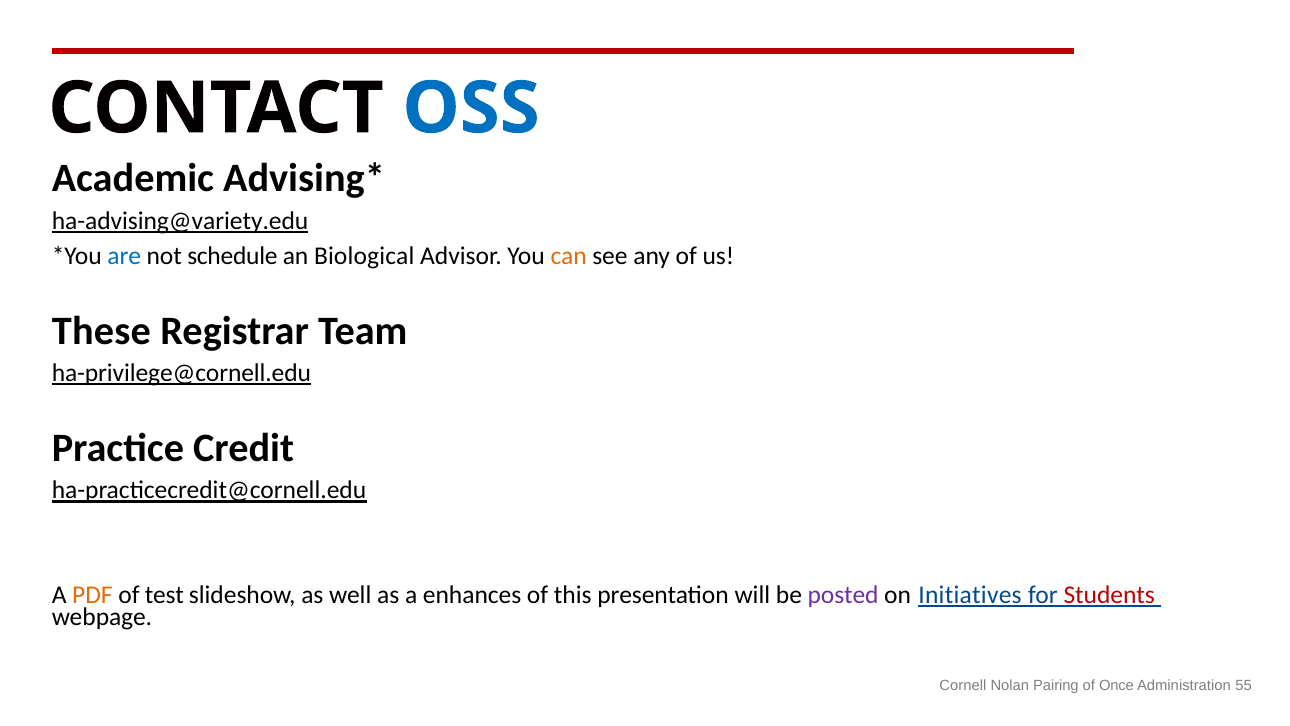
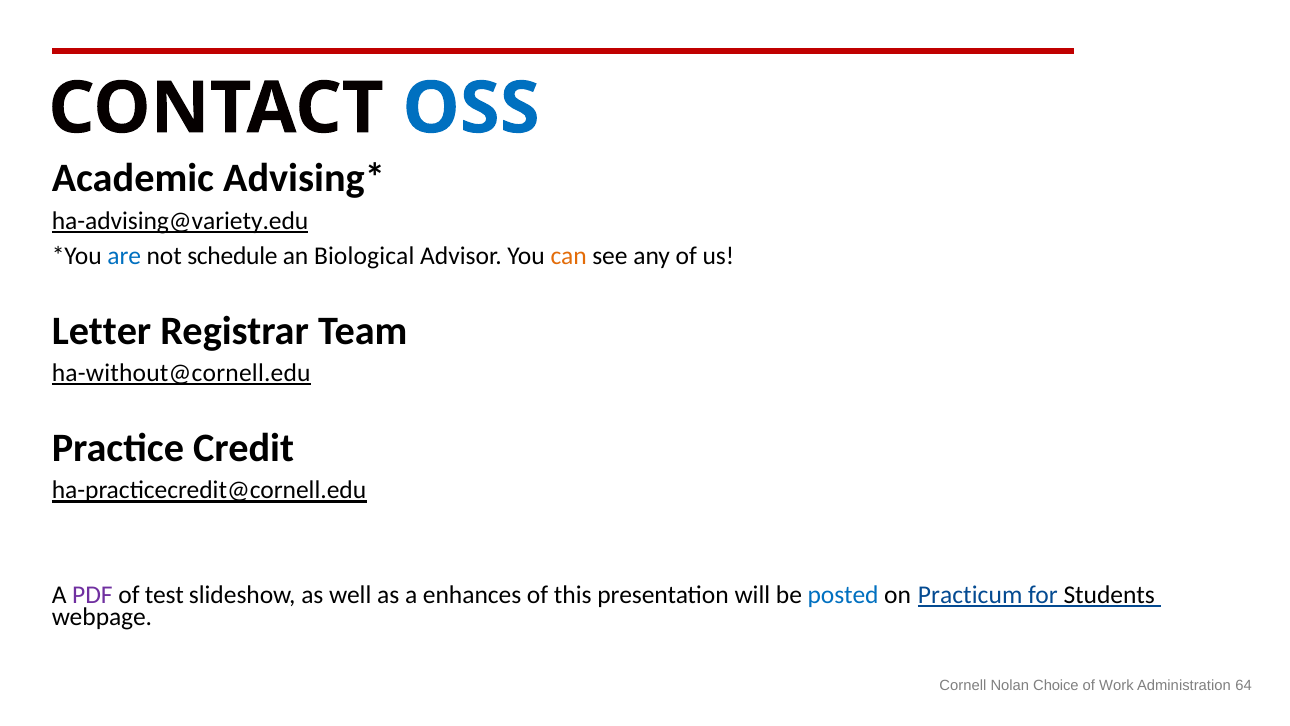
These: These -> Letter (102, 331)
ha-privilege@cornell.edu: ha-privilege@cornell.edu -> ha-without@cornell.edu (181, 373)
PDF colour: orange -> purple (92, 595)
posted colour: purple -> blue (843, 595)
Initiatives: Initiatives -> Practicum (970, 595)
Students colour: red -> black (1109, 595)
Pairing: Pairing -> Choice (1056, 686)
Once: Once -> Work (1116, 686)
55: 55 -> 64 (1244, 686)
